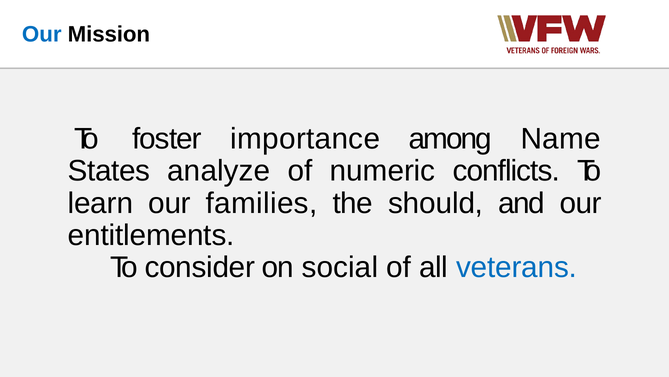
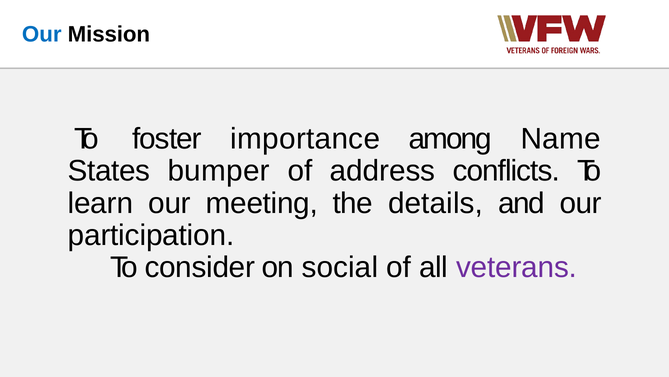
analyze: analyze -> bumper (219, 171)
numeric: numeric -> address (383, 171)
families: families -> meeting (262, 203)
should: should -> details (436, 203)
entitlements: entitlements -> participation (151, 235)
veterans colour: blue -> purple (517, 267)
